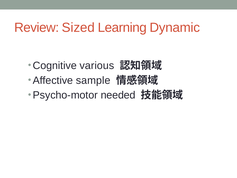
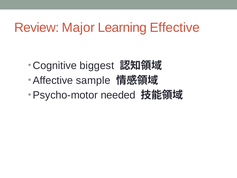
Sized: Sized -> Major (78, 28)
Dynamic: Dynamic -> Effective (175, 28)
various: various -> biggest (97, 66)
